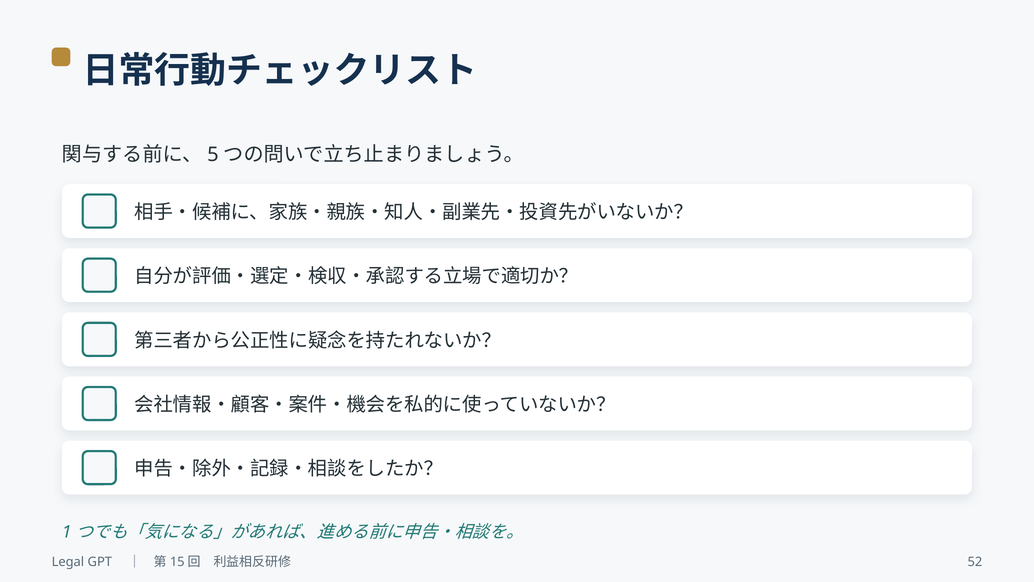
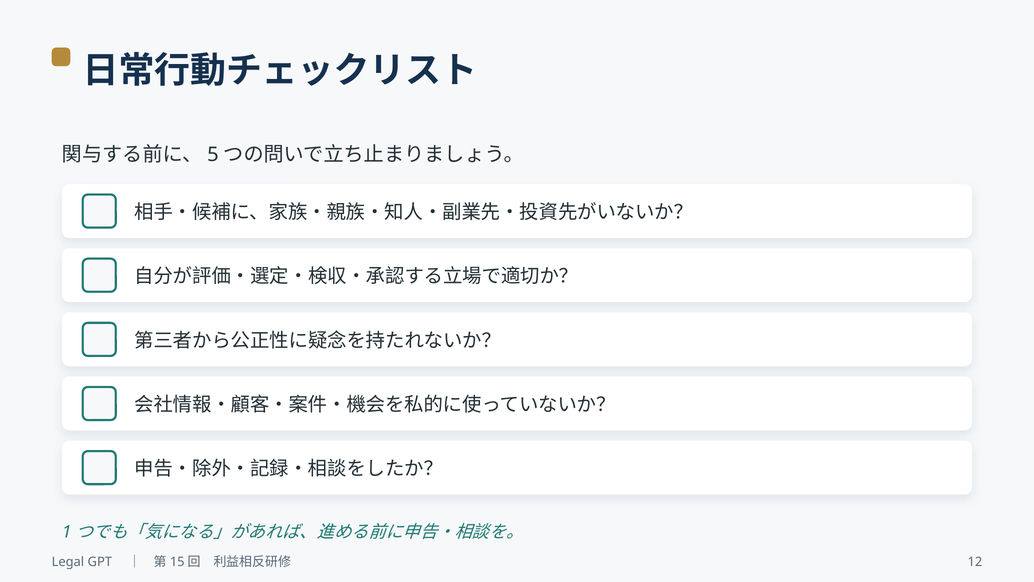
52: 52 -> 12 (975, 562)
